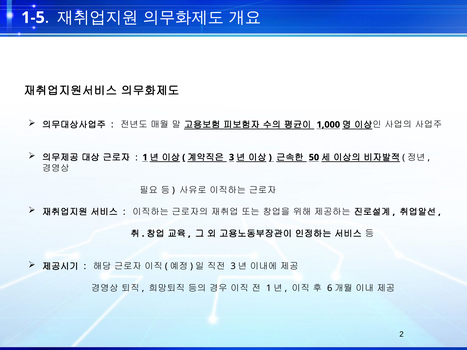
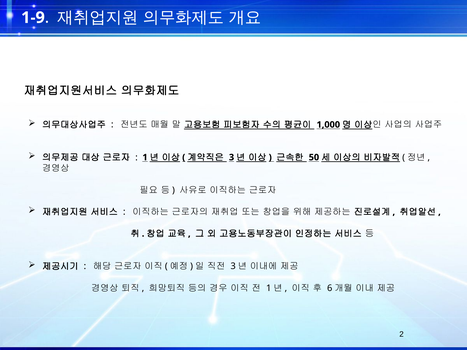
1-5: 1-5 -> 1-9 (33, 18)
